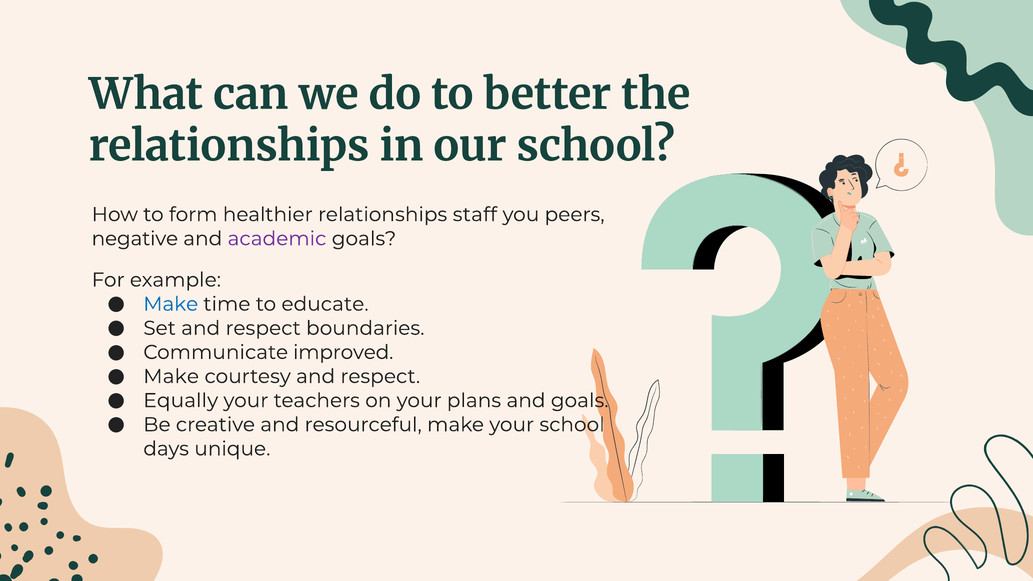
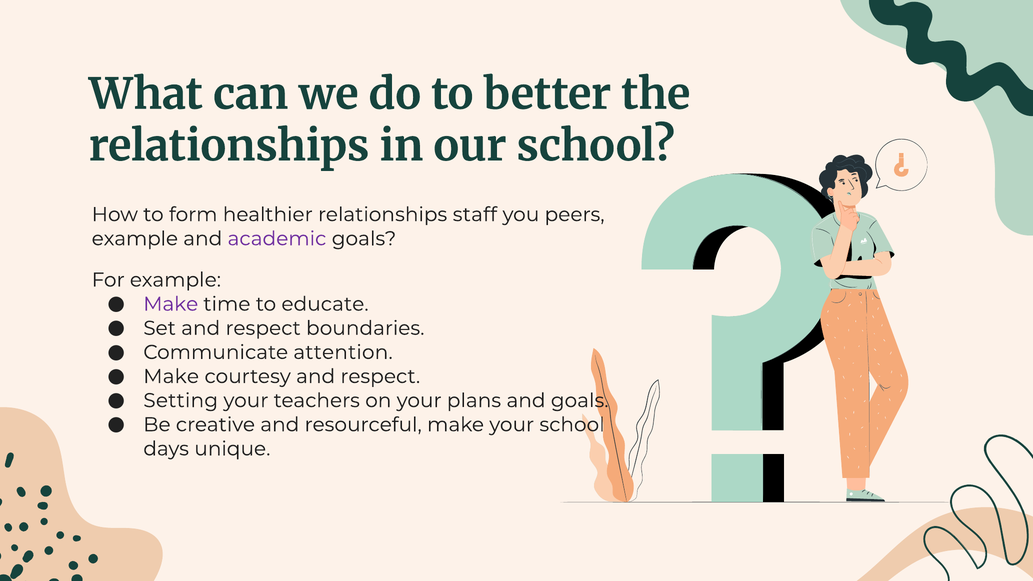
negative: negative -> example (135, 239)
Make colour: blue -> purple (171, 304)
improved: improved -> attention (343, 352)
Equally: Equally -> Setting (181, 401)
